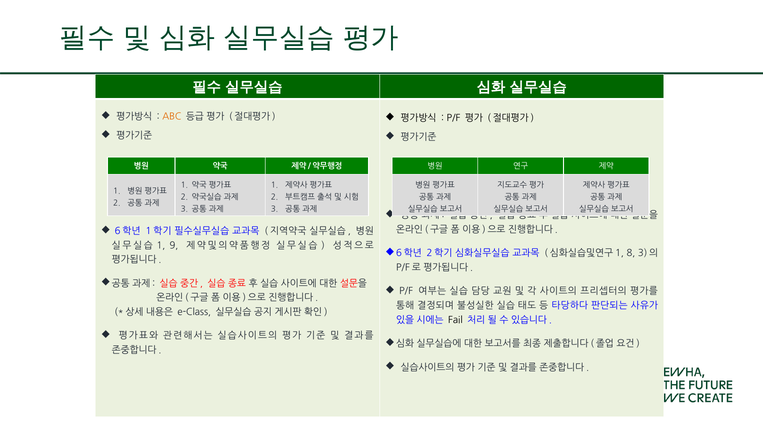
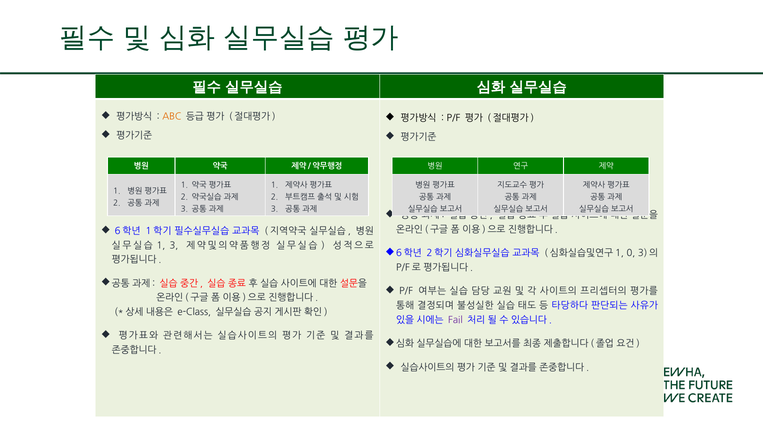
1 9: 9 -> 3 (174, 245)
8: 8 -> 0 (631, 253)
Fail colour: black -> purple (455, 320)
